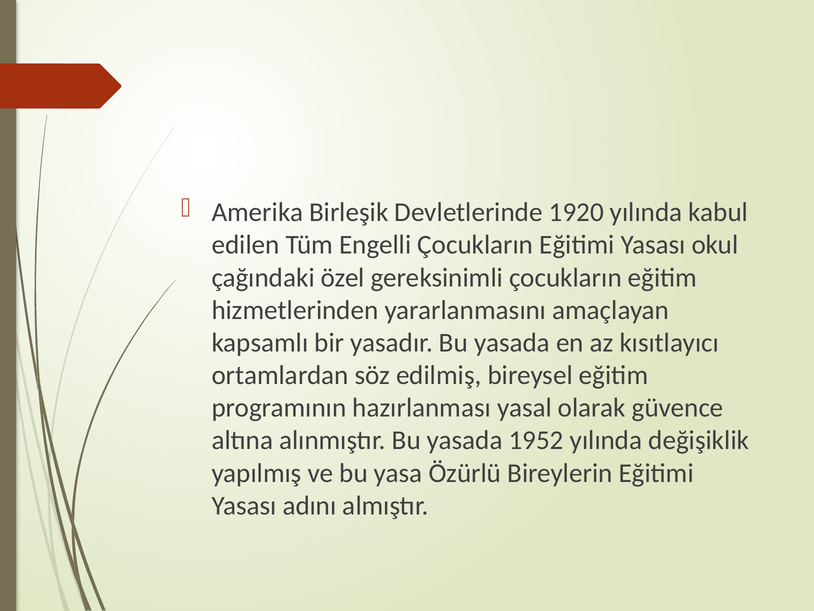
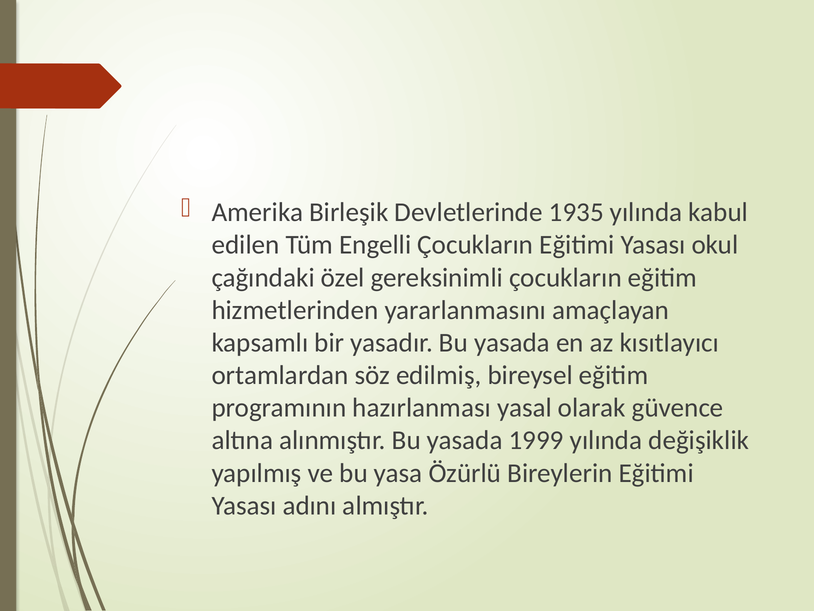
1920: 1920 -> 1935 (576, 212)
1952: 1952 -> 1999 (536, 440)
